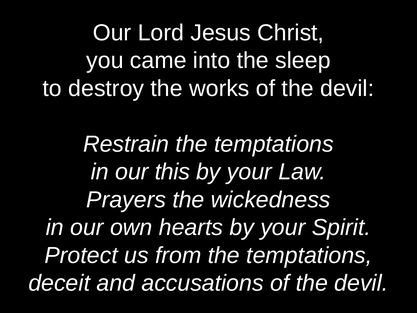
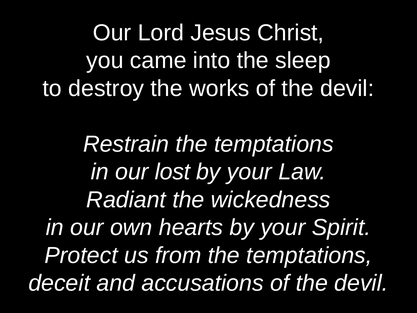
this: this -> lost (172, 172)
Prayers: Prayers -> Radiant (126, 200)
